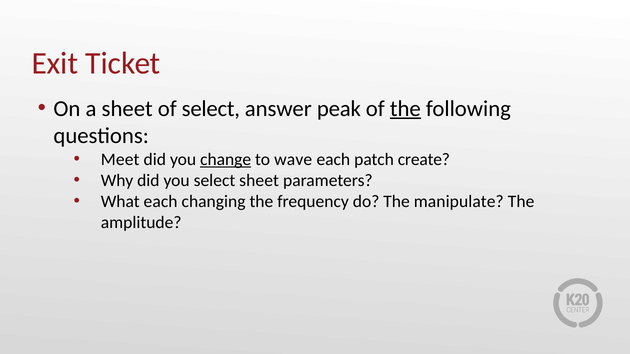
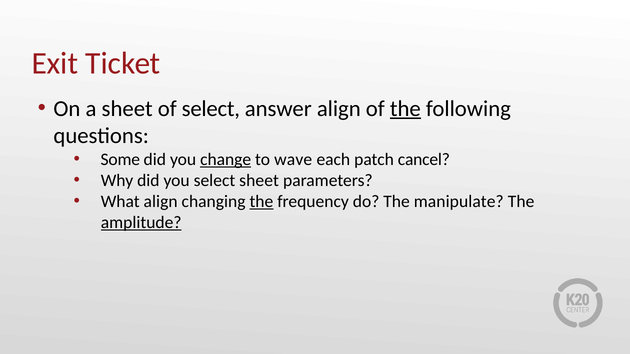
answer peak: peak -> align (339, 109)
Meet: Meet -> Some (120, 160)
create: create -> cancel (424, 160)
What each: each -> align (161, 202)
the underline: none -> present (261, 202)
amplitude underline: none -> present (141, 223)
